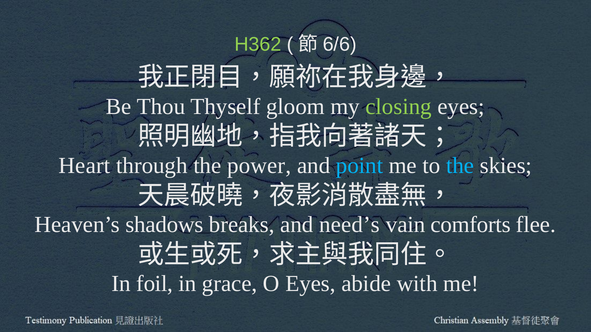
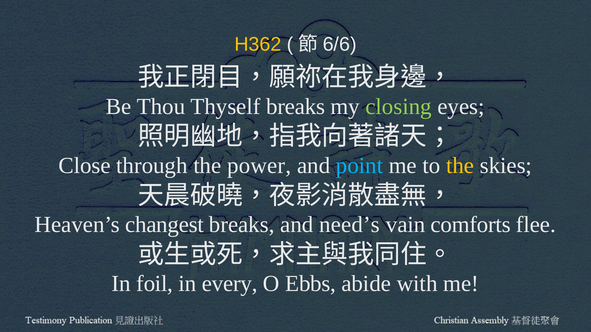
H362 colour: light green -> yellow (258, 44)
Thyself gloom: gloom -> breaks (296, 107)
Heart: Heart -> Close (85, 166)
the colour: light blue -> yellow (460, 166)
shadows: shadows -> changest (165, 225)
grace: grace -> every (230, 284)
O Eyes: Eyes -> Ebbs (311, 284)
